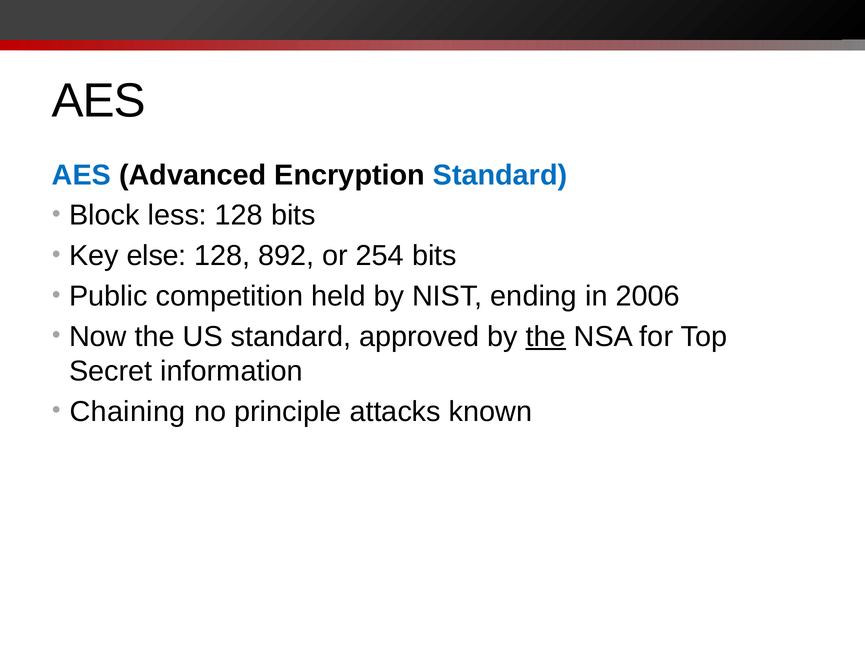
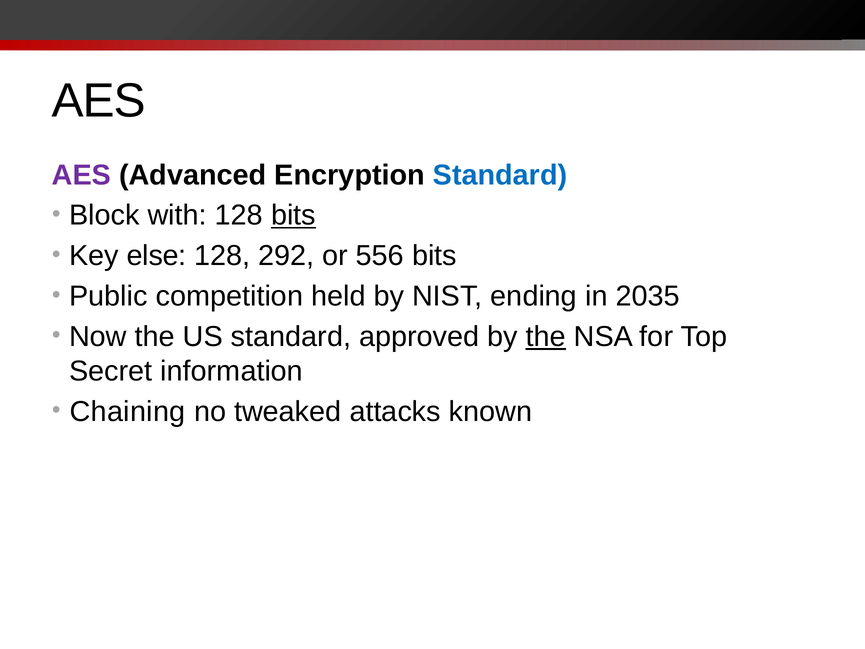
AES colour: blue -> purple (81, 175)
less: less -> with (177, 215)
bits underline: none -> present (293, 215)
892: 892 -> 292 (286, 256)
254: 254 -> 556 (380, 256)
2006: 2006 -> 2035 (648, 296)
principle: principle -> tweaked (288, 411)
